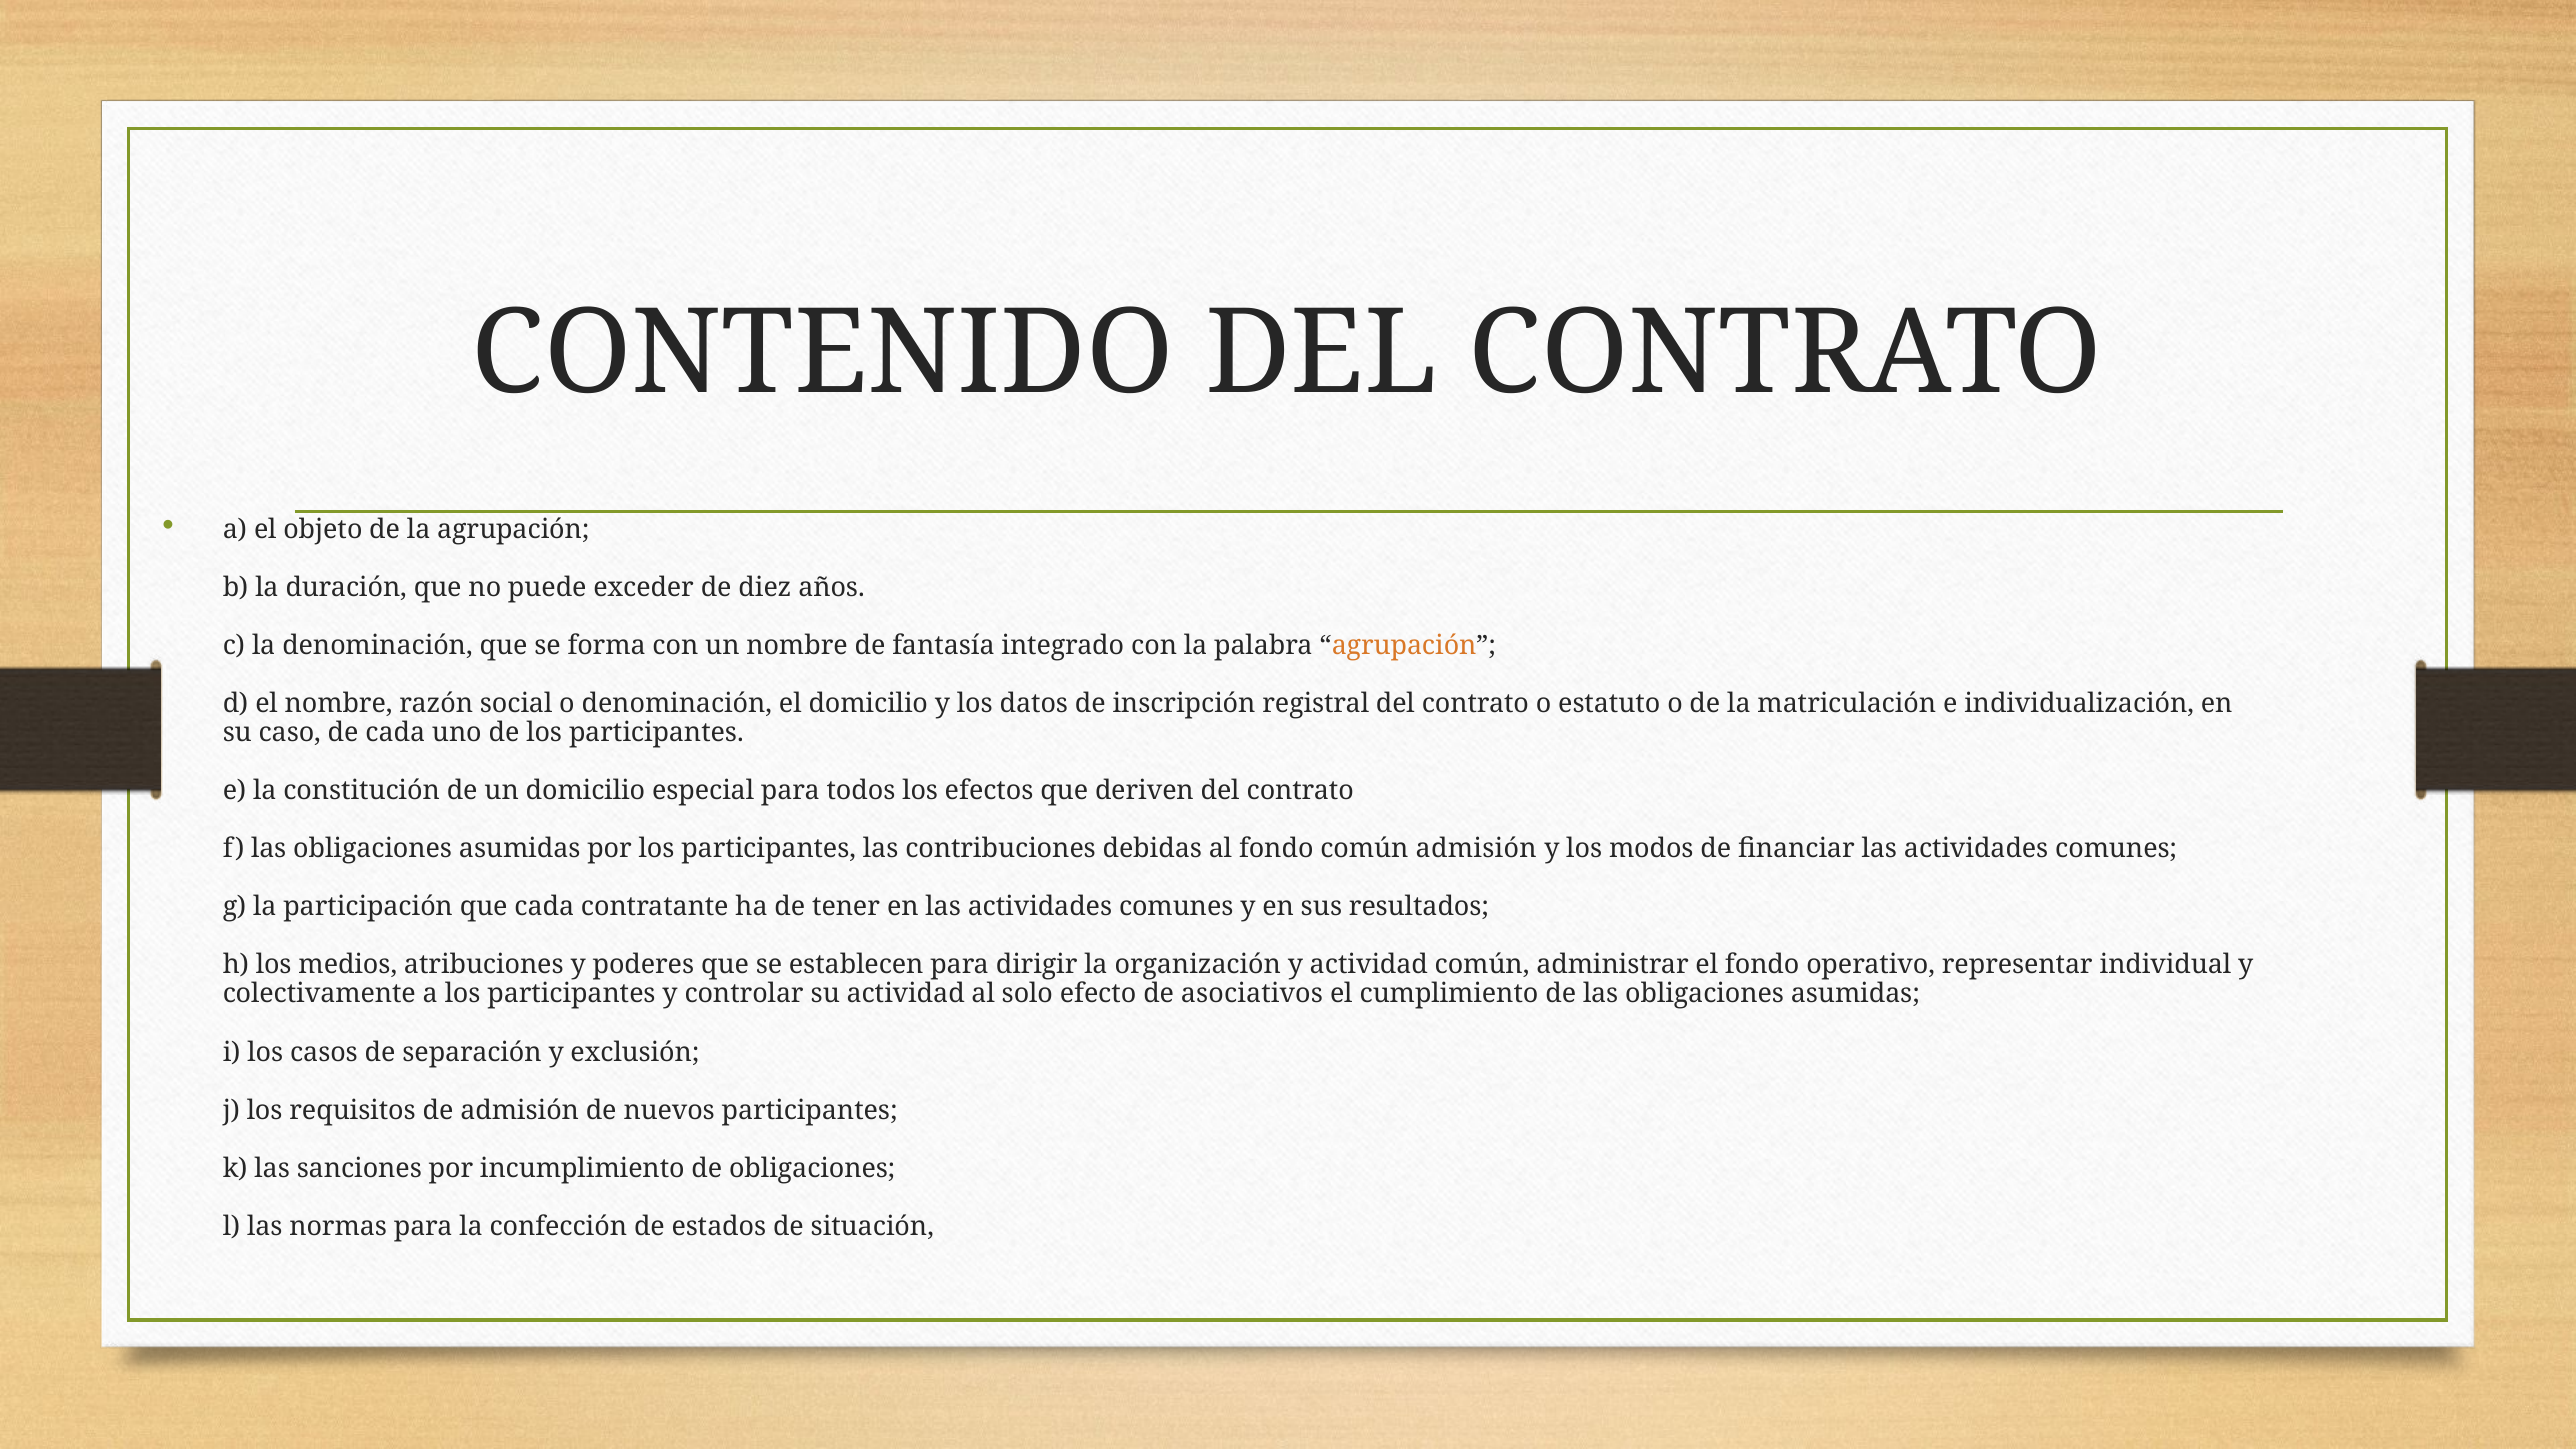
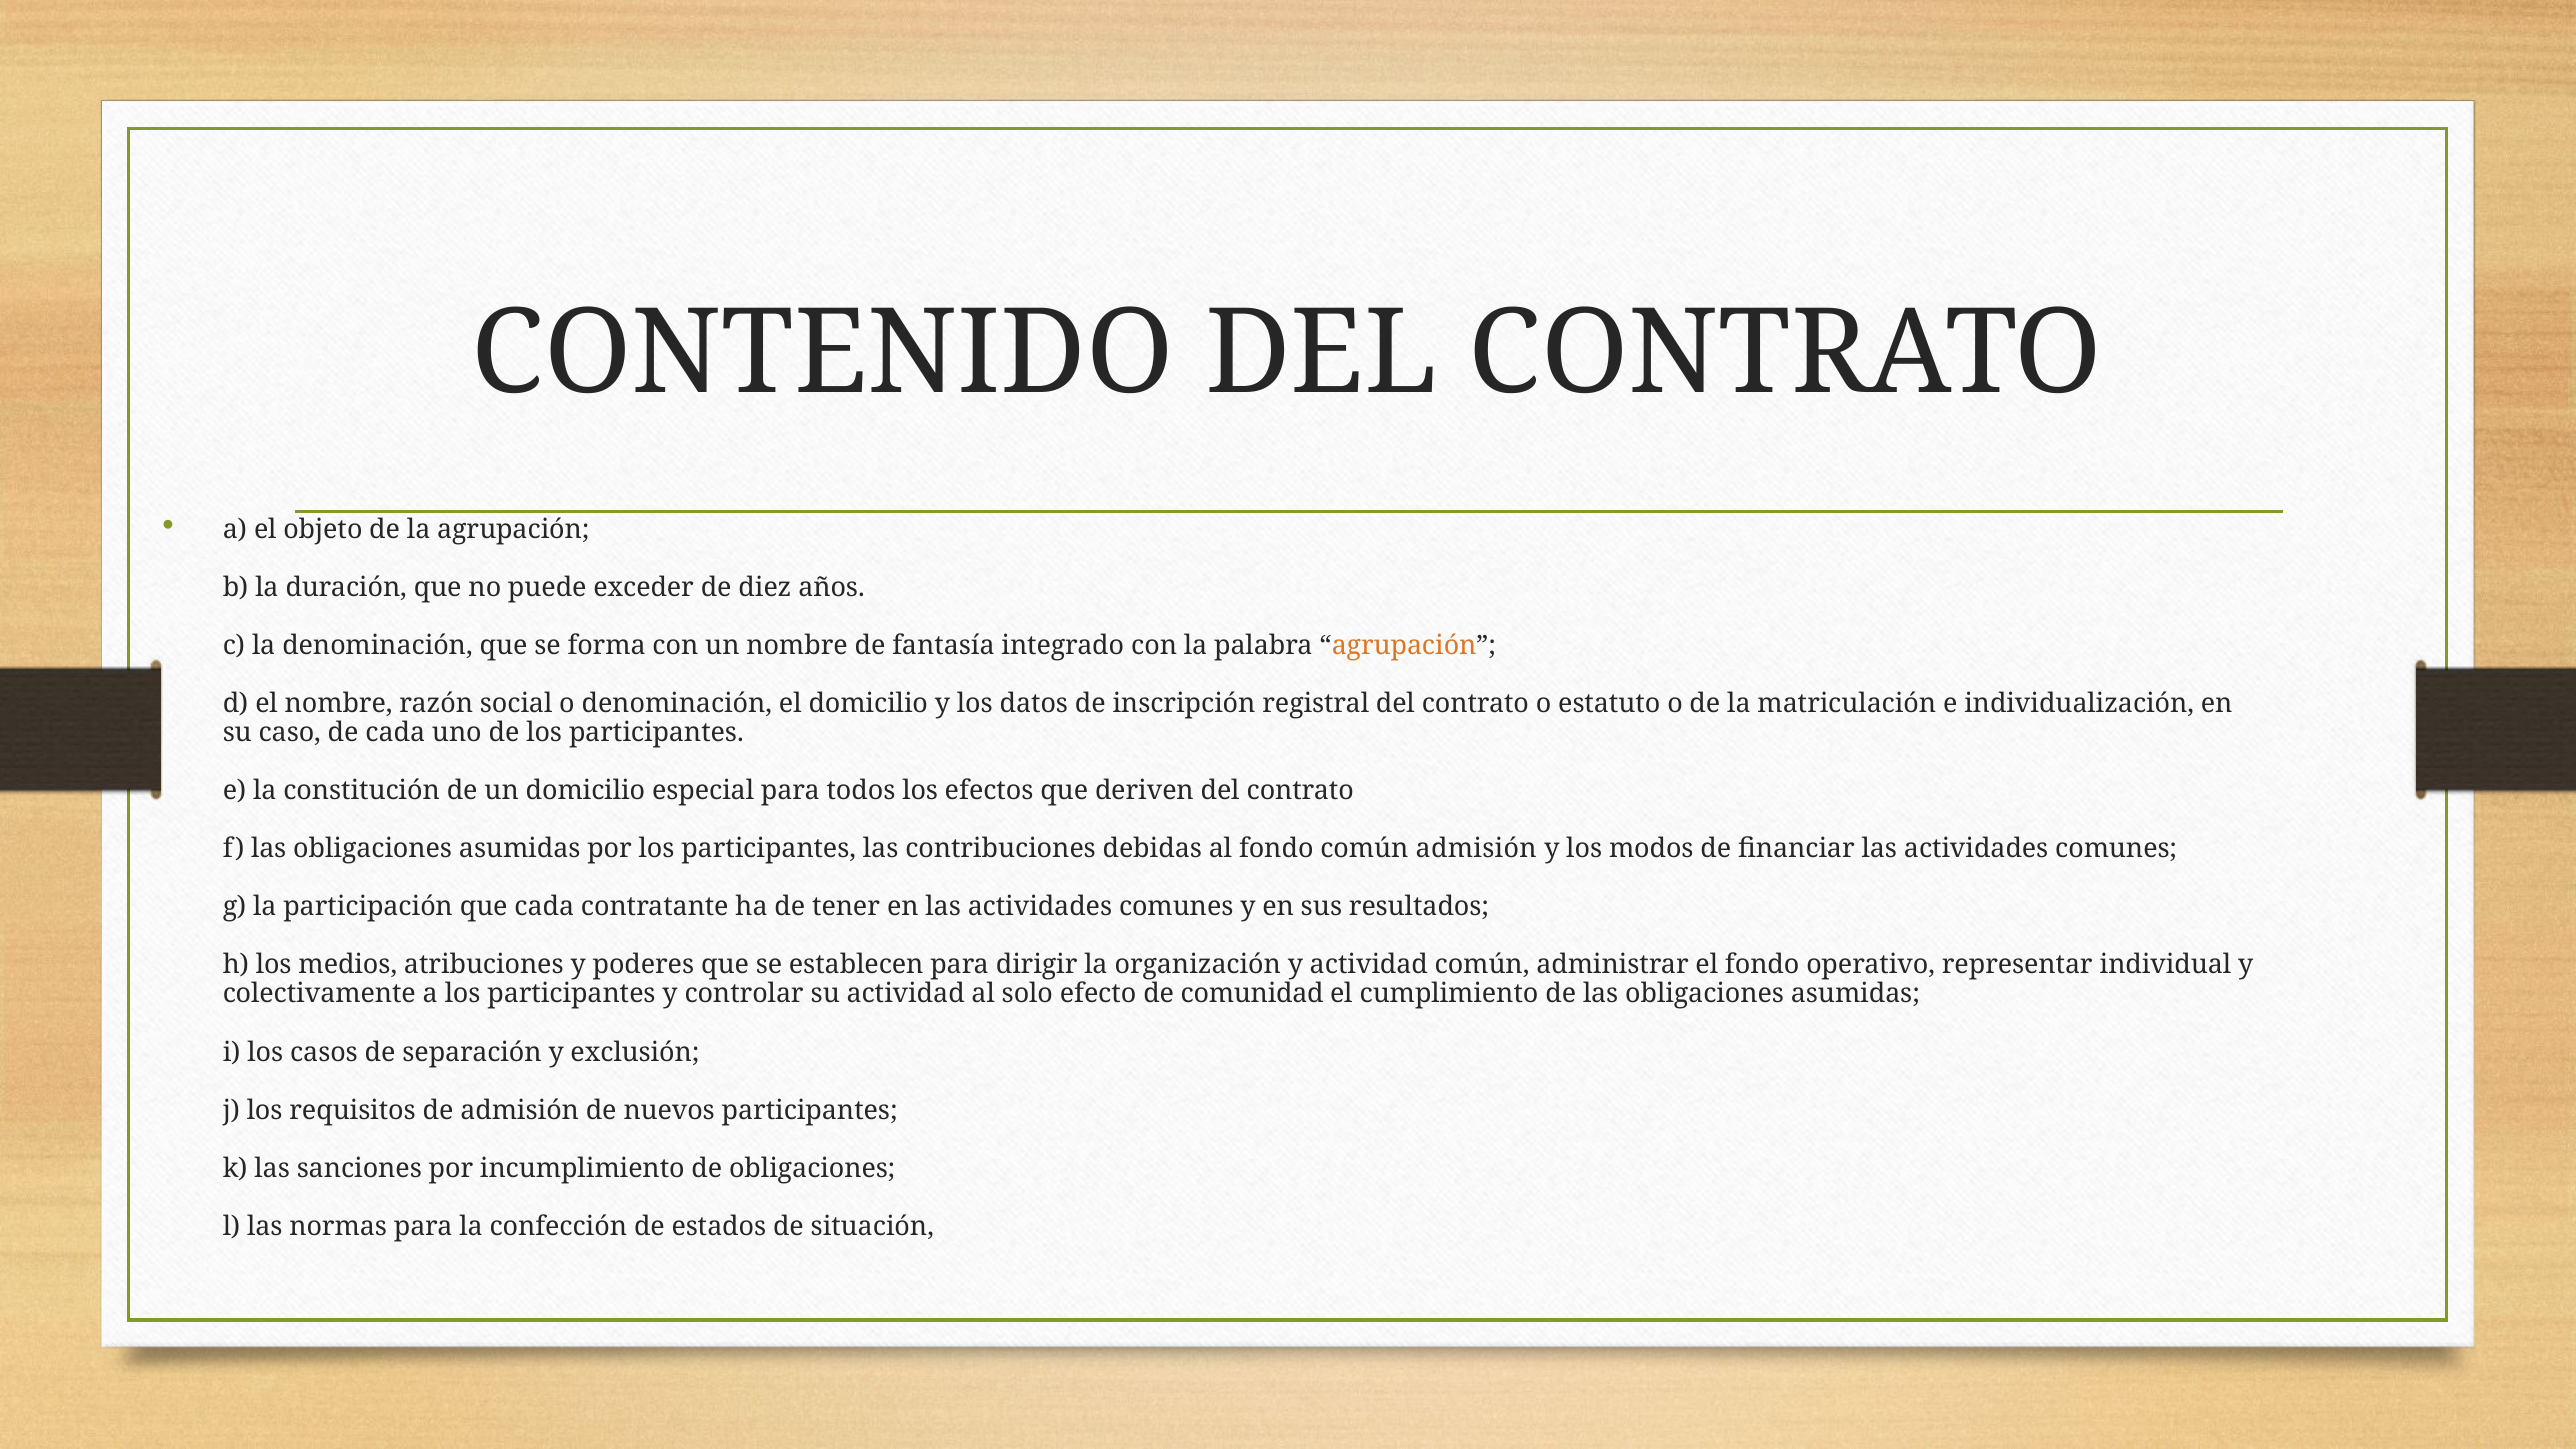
asociativos: asociativos -> comunidad (1252, 994)
